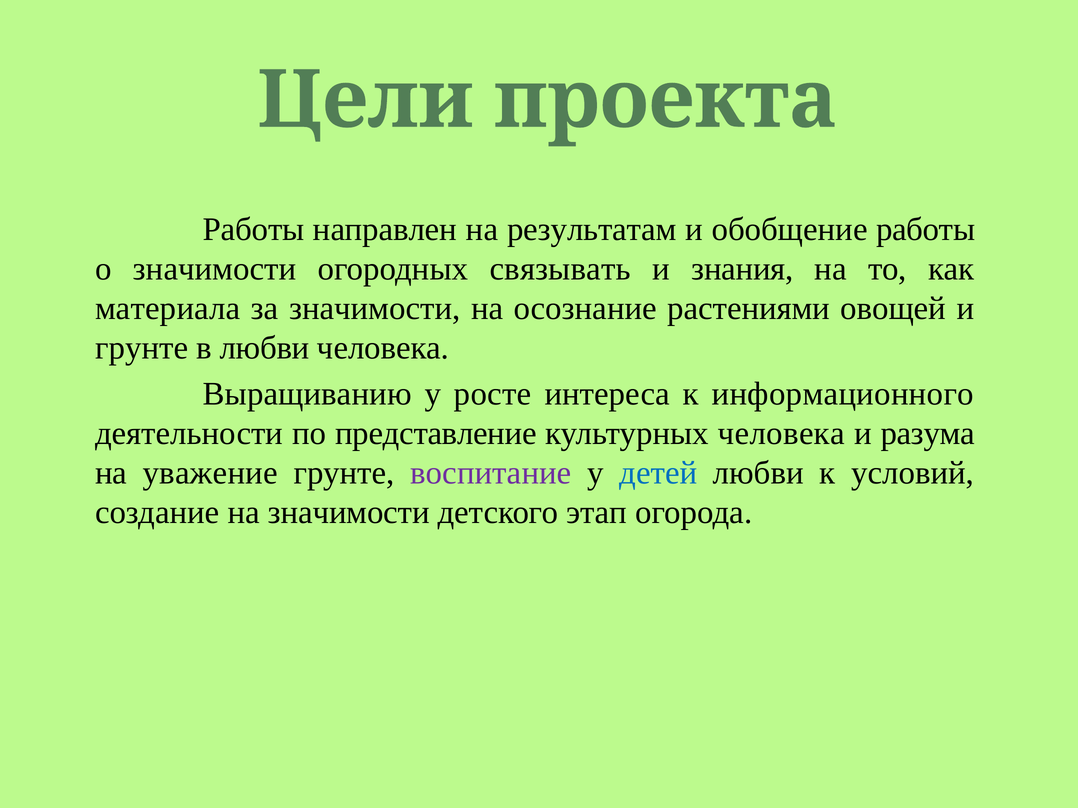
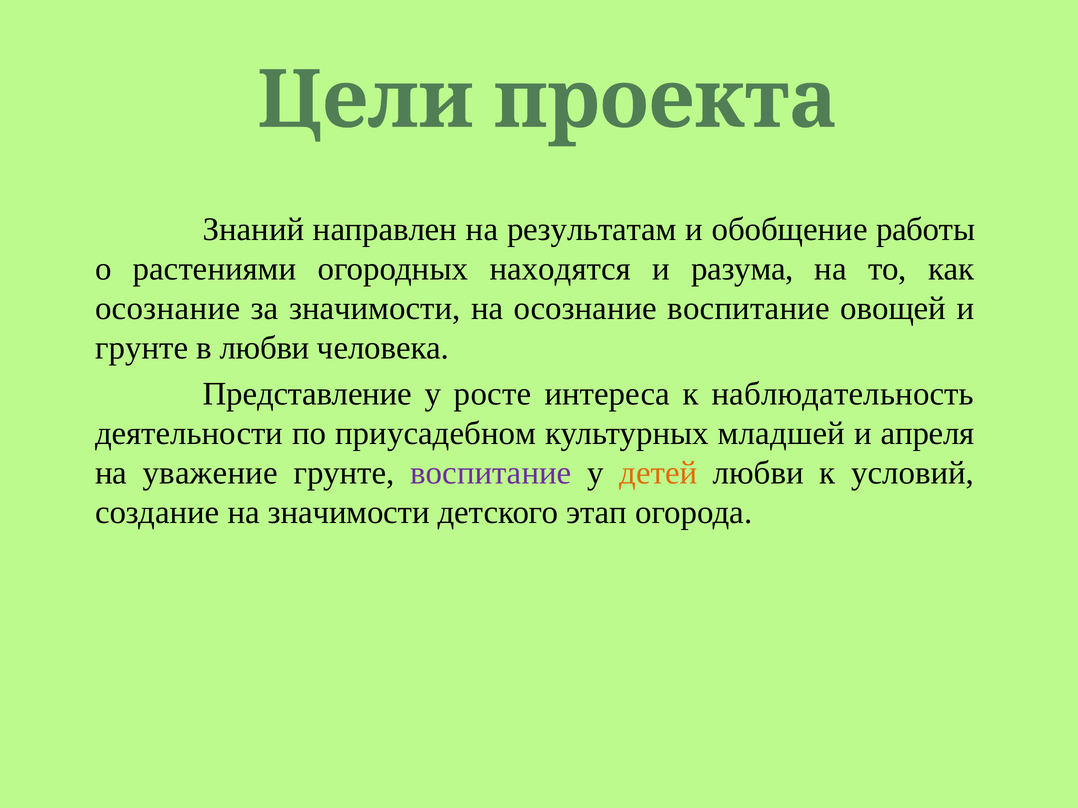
Работы: Работы -> Знаний (254, 229)
о значимости: значимости -> растениями (215, 269)
связывать: связывать -> находятся (560, 269)
знания: знания -> разума (742, 269)
материала: материала -> осознание (168, 308)
осознание растениями: растениями -> воспитание (749, 308)
Выращиванию: Выращиванию -> Представление (307, 394)
информационного: информационного -> наблюдательность (843, 394)
представление: представление -> приусадебном (436, 434)
культурных человека: человека -> младшей (781, 434)
разума: разума -> апреля (928, 434)
детей colour: blue -> orange (658, 473)
